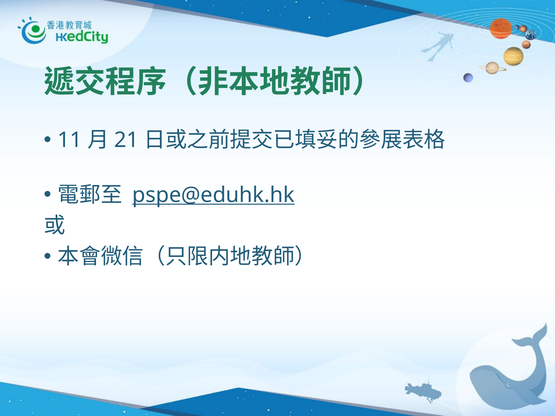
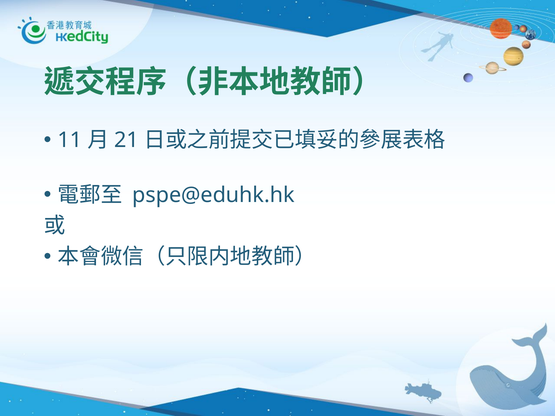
pspe@eduhk.hk underline: present -> none (213, 195)
